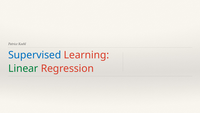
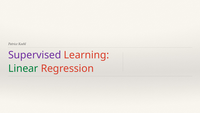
Supervised colour: blue -> purple (35, 55)
